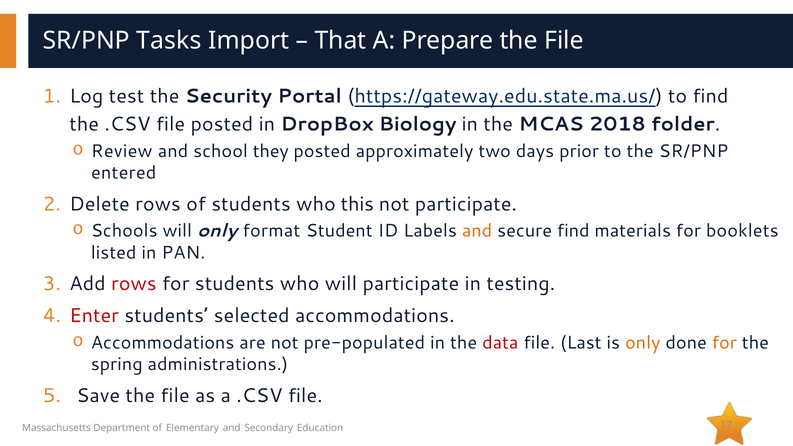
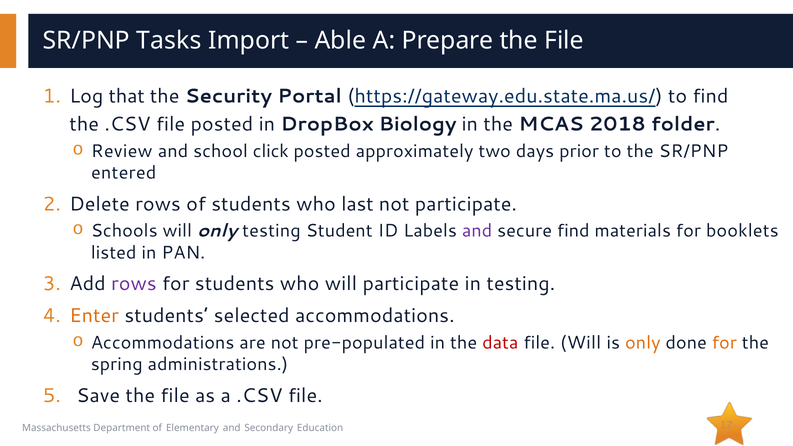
That: That -> Able (340, 41)
test: test -> that (127, 96)
they: they -> click (271, 151)
this: this -> last (357, 204)
only format: format -> testing (272, 231)
and colour: orange -> purple (477, 231)
rows colour: red -> purple (134, 284)
Enter colour: red -> orange (94, 316)
file Last: Last -> Will (581, 343)
